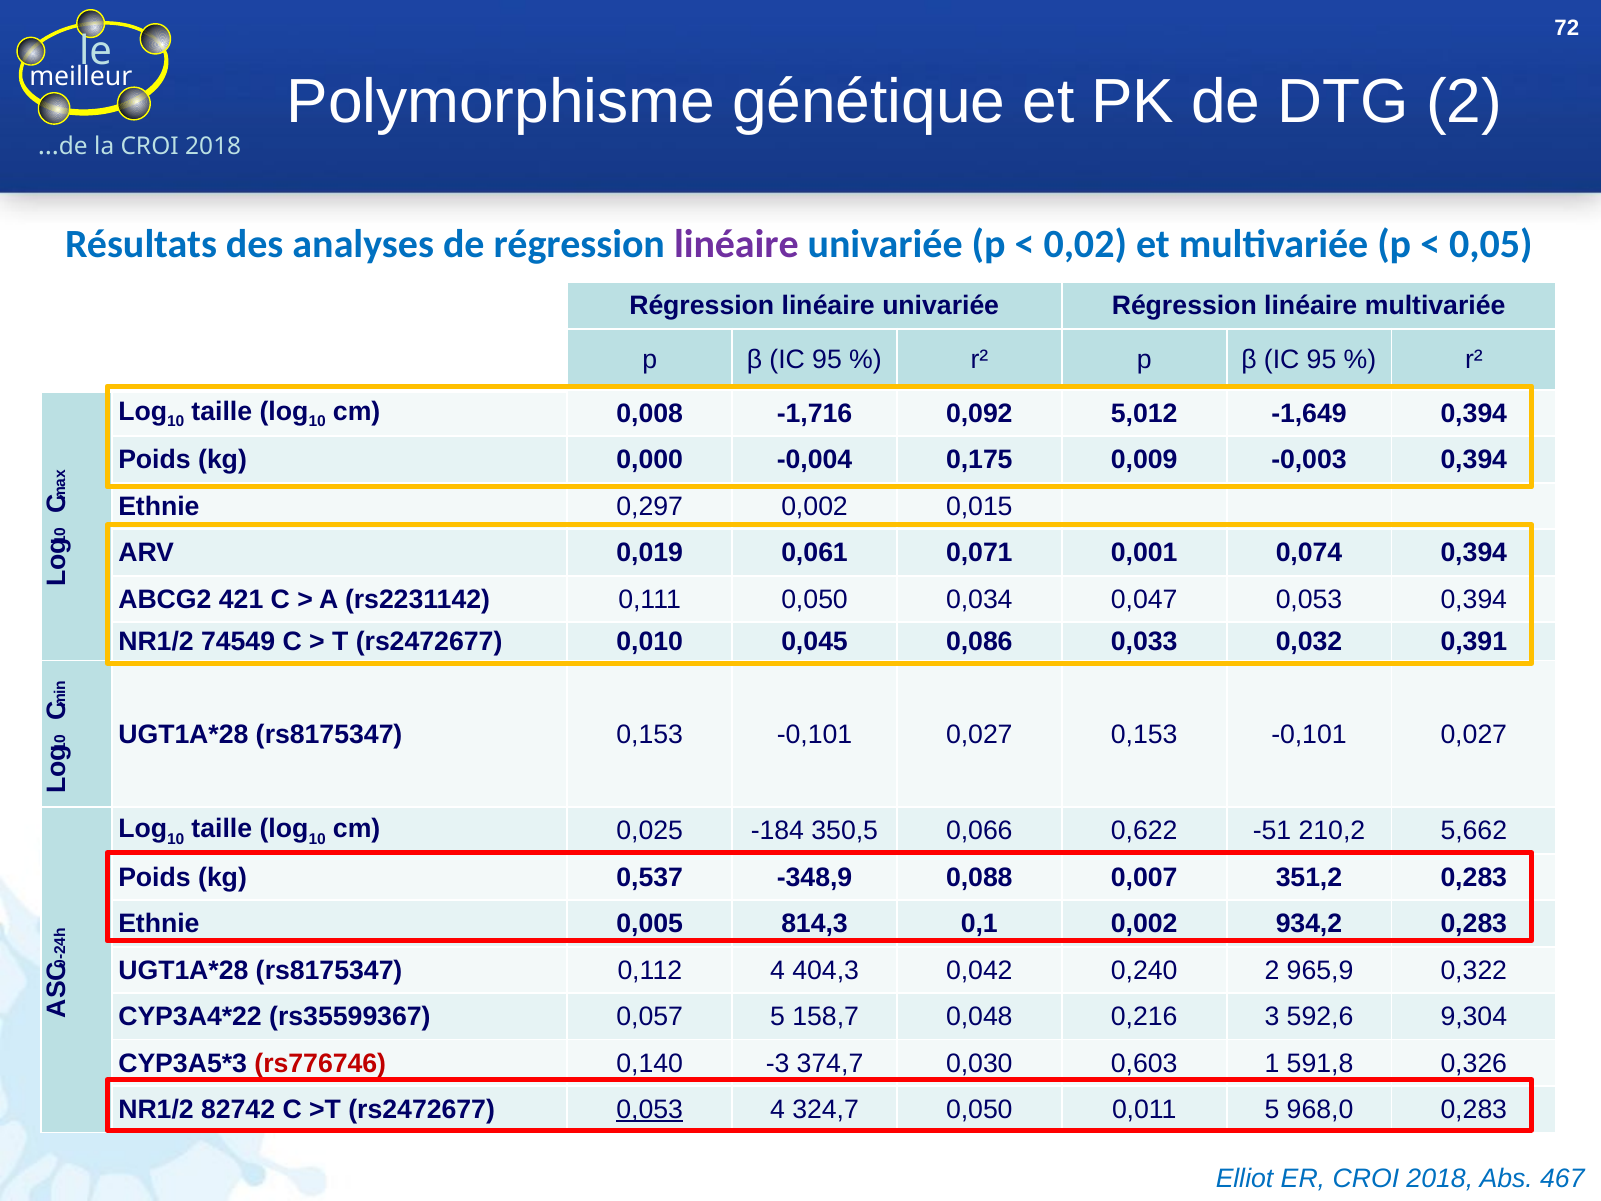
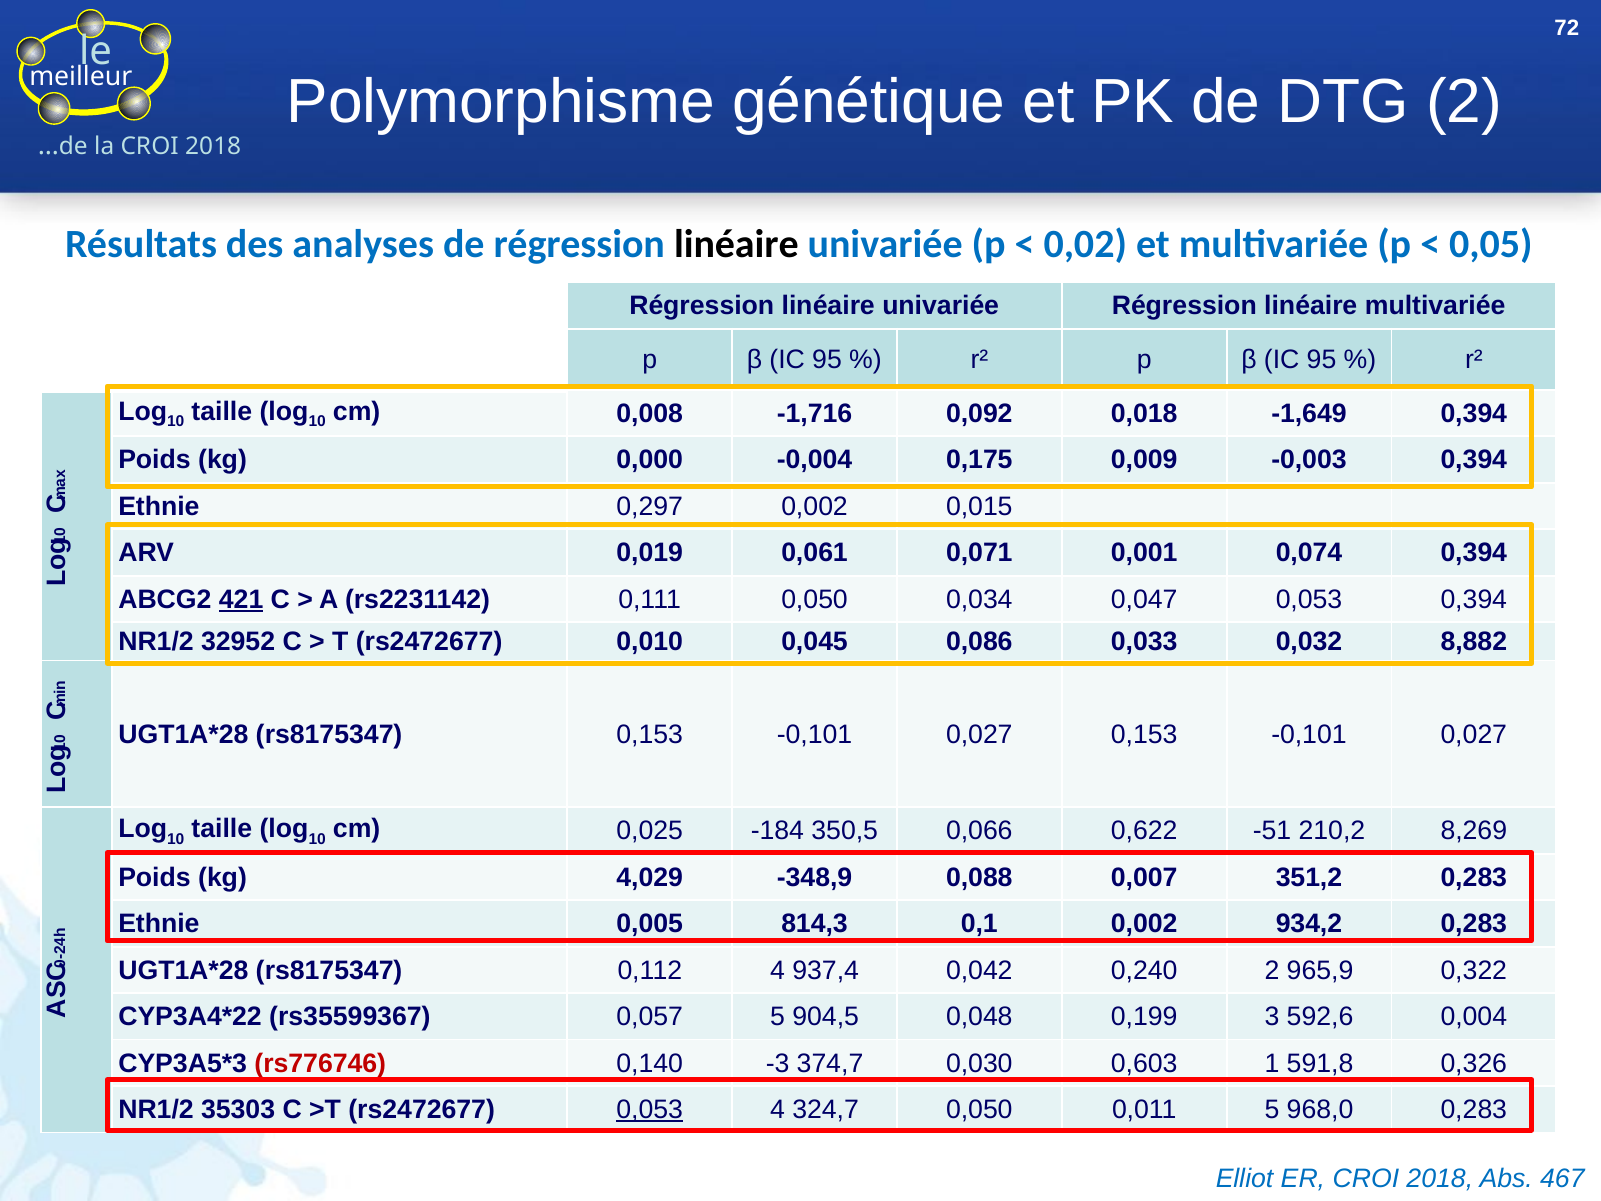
linéaire colour: purple -> black (736, 244)
5,012: 5,012 -> 0,018 (1144, 413)
421 underline: none -> present (241, 599)
74549: 74549 -> 32952 (238, 642)
0,391: 0,391 -> 8,882 (1474, 642)
5,662: 5,662 -> 8,269 (1474, 831)
0,537: 0,537 -> 4,029 (650, 877)
404,3: 404,3 -> 937,4 (826, 970)
158,7: 158,7 -> 904,5 (826, 1017)
0,216: 0,216 -> 0,199 (1144, 1017)
9,304: 9,304 -> 0,004 (1474, 1017)
82742: 82742 -> 35303 (238, 1110)
